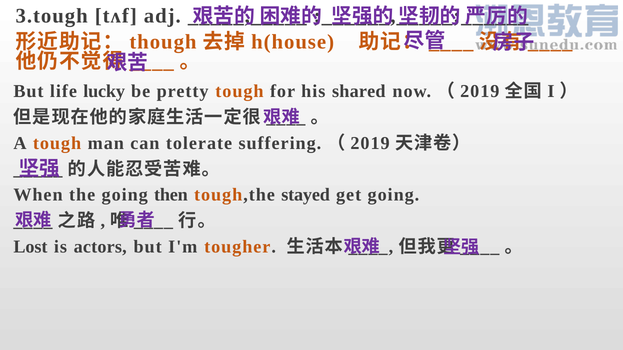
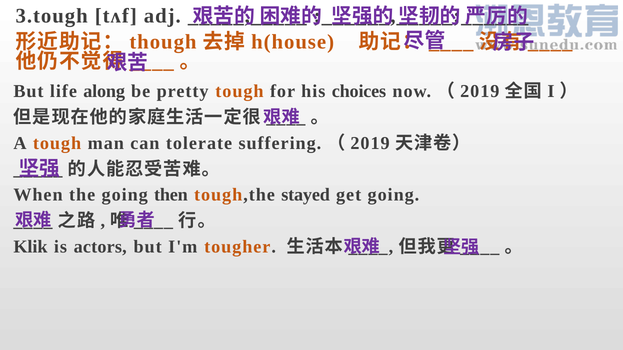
lucky: lucky -> along (104, 91)
shared: shared -> choices (359, 91)
Lost: Lost -> Klik (30, 247)
